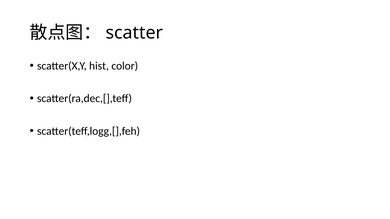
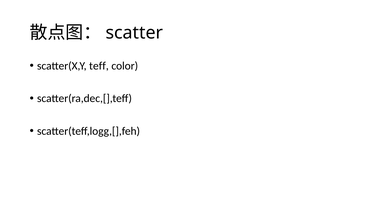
hist: hist -> teff (99, 66)
